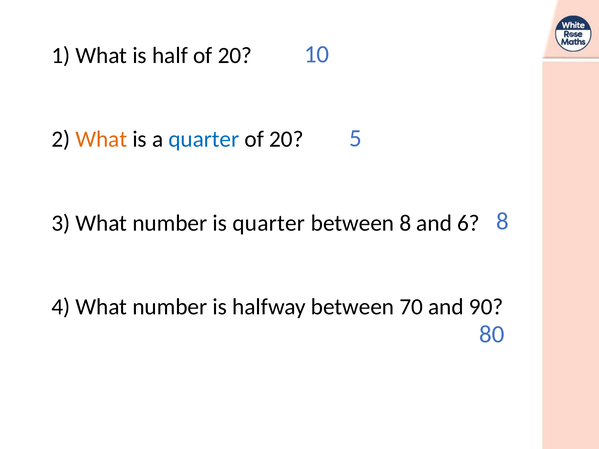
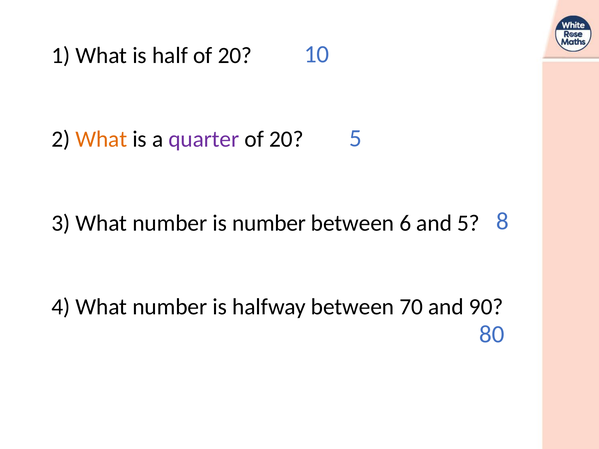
quarter colour: blue -> purple (204, 139)
is quarter: quarter -> number (269, 223)
between 8: 8 -> 6 (405, 223)
and 6: 6 -> 5 (468, 223)
